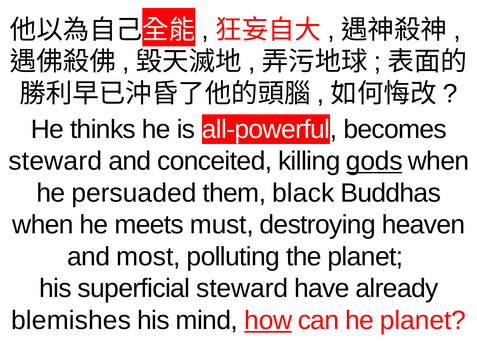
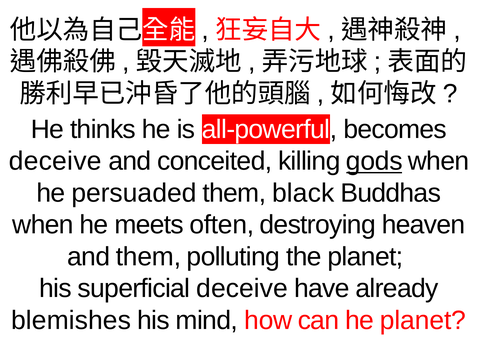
steward: steward -> deceive (55, 161)
must: must -> often (222, 225)
and most: most -> them (148, 257)
superficial steward: steward -> deceive (242, 288)
how underline: present -> none (268, 320)
